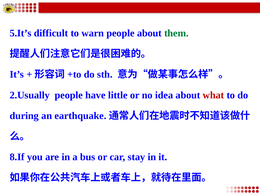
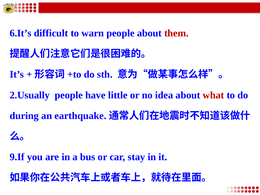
5.It’s: 5.It’s -> 6.It’s (21, 33)
them colour: green -> red (176, 33)
8.If: 8.If -> 9.If (17, 157)
